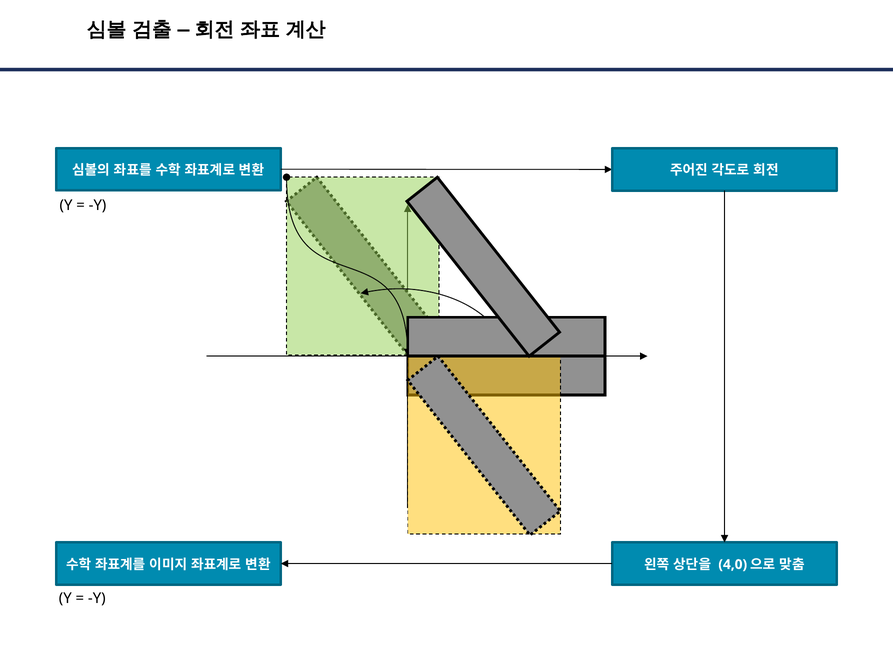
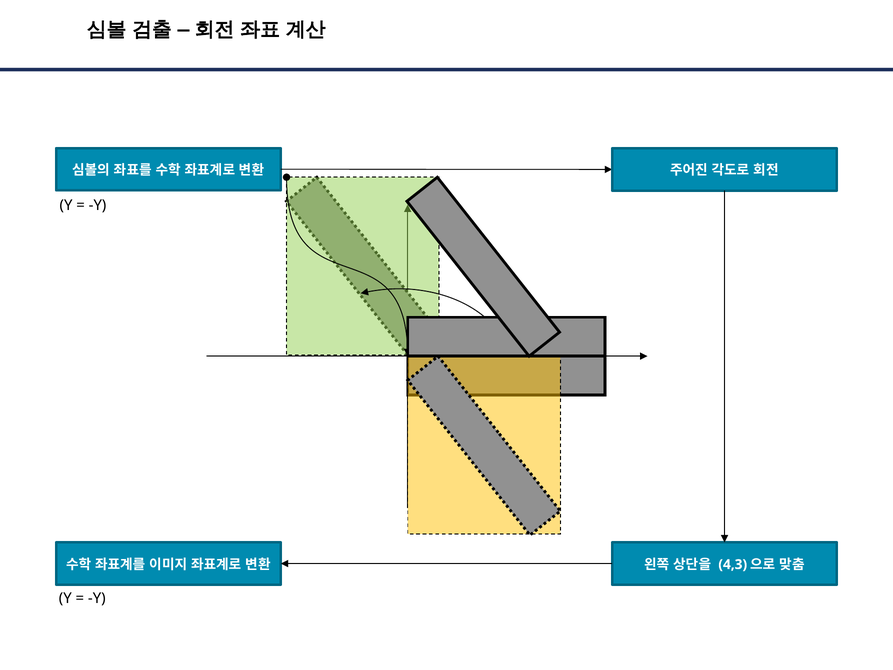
4,0: 4,0 -> 4,3 (733, 564)
